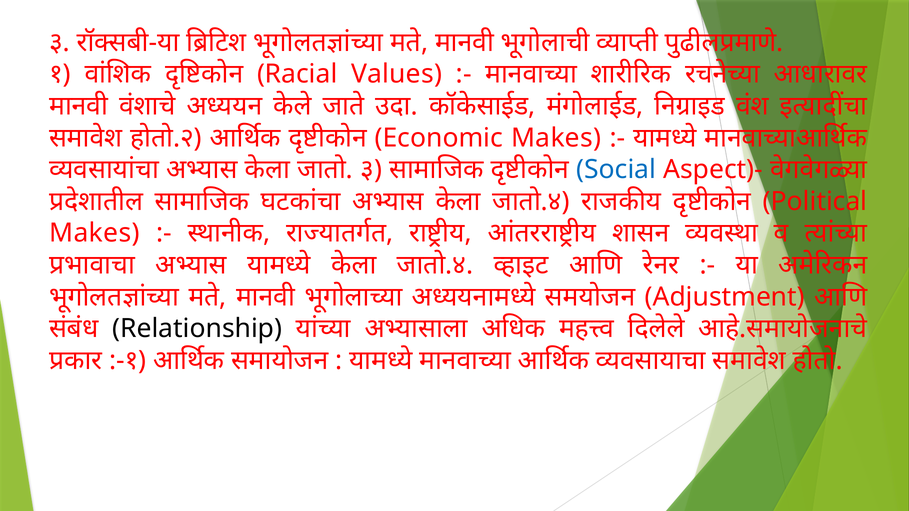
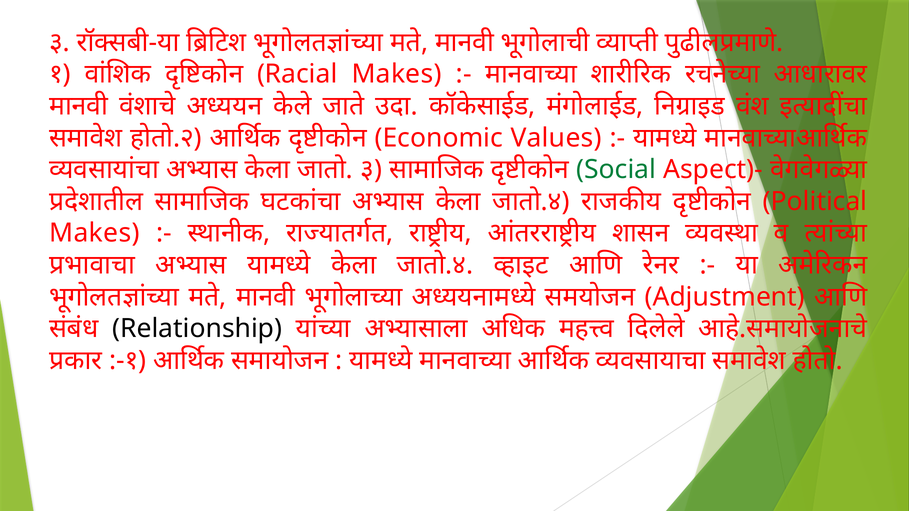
Racial Values: Values -> Makes (397, 74)
Economic Makes: Makes -> Values (556, 138)
Social colour: blue -> green (616, 170)
